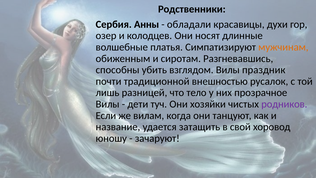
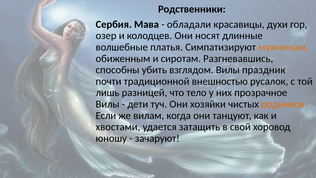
Анны: Анны -> Мава (147, 24)
родников colour: purple -> orange (284, 104)
название: название -> хвостами (118, 127)
